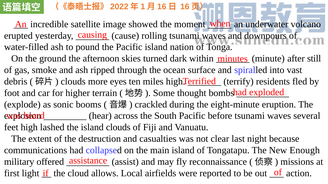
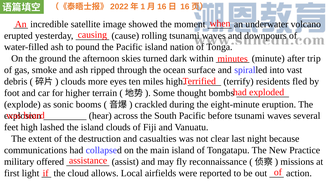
still: still -> trip (314, 59)
Enough: Enough -> Practice (305, 151)
